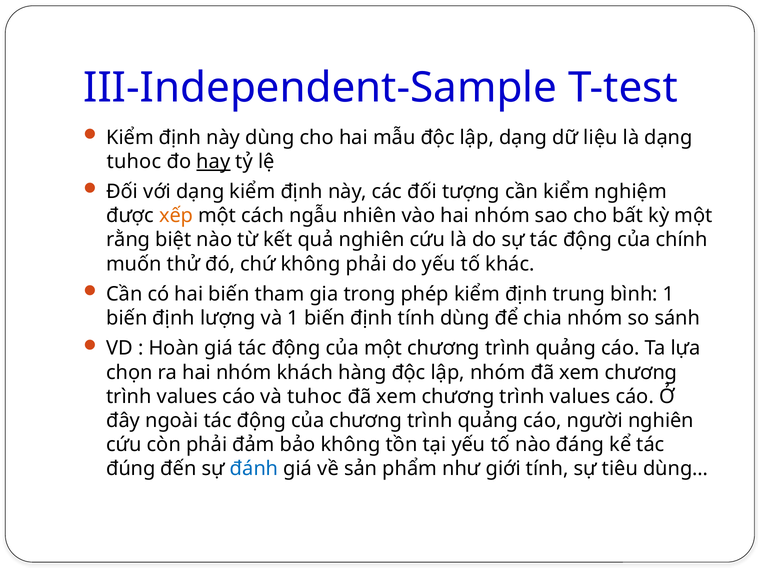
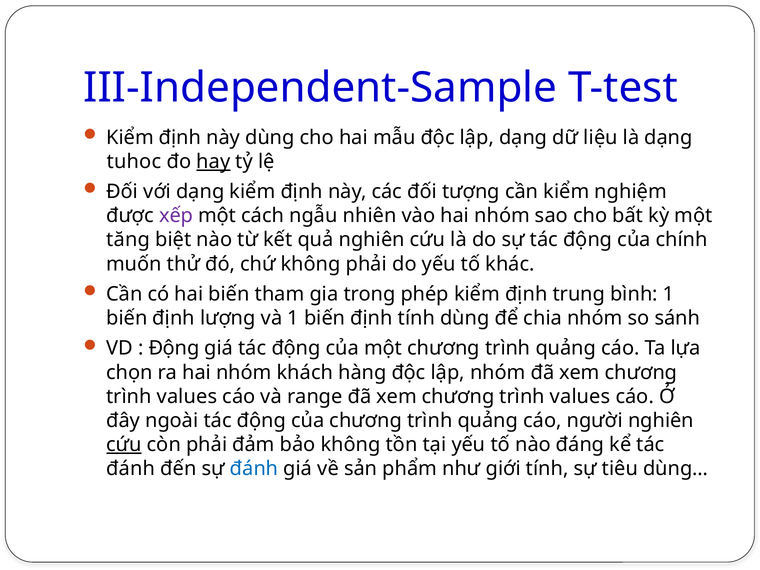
xếp colour: orange -> purple (176, 216)
rằng: rằng -> tăng (128, 240)
Hoàn: Hoàn -> Động (174, 348)
và tuhoc: tuhoc -> range (315, 396)
cứu underline: none -> present (124, 445)
đúng: đúng -> đánh (131, 469)
